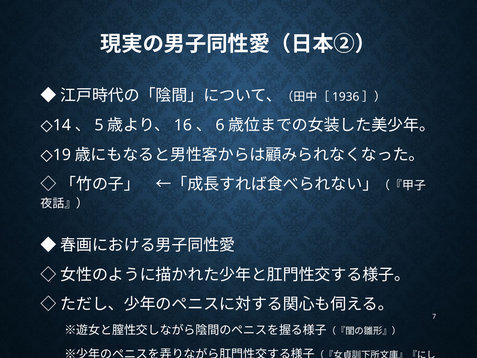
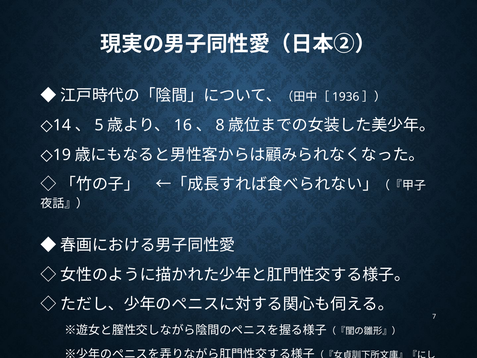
6: 6 -> 8 (220, 125)
